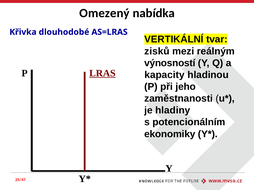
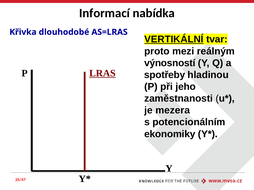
Omezený: Omezený -> Informací (105, 13)
VERTIKÁLNÍ underline: none -> present (174, 39)
zisků: zisků -> proto (157, 51)
kapacity: kapacity -> spotřeby (165, 75)
hladiny: hladiny -> mezera (173, 111)
